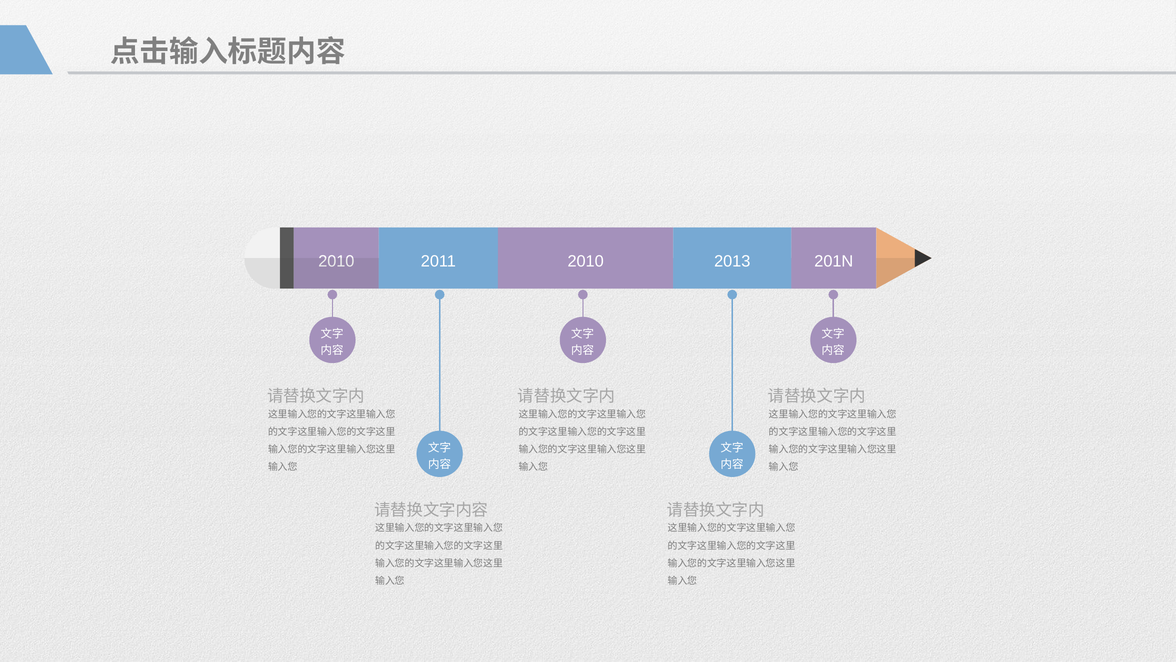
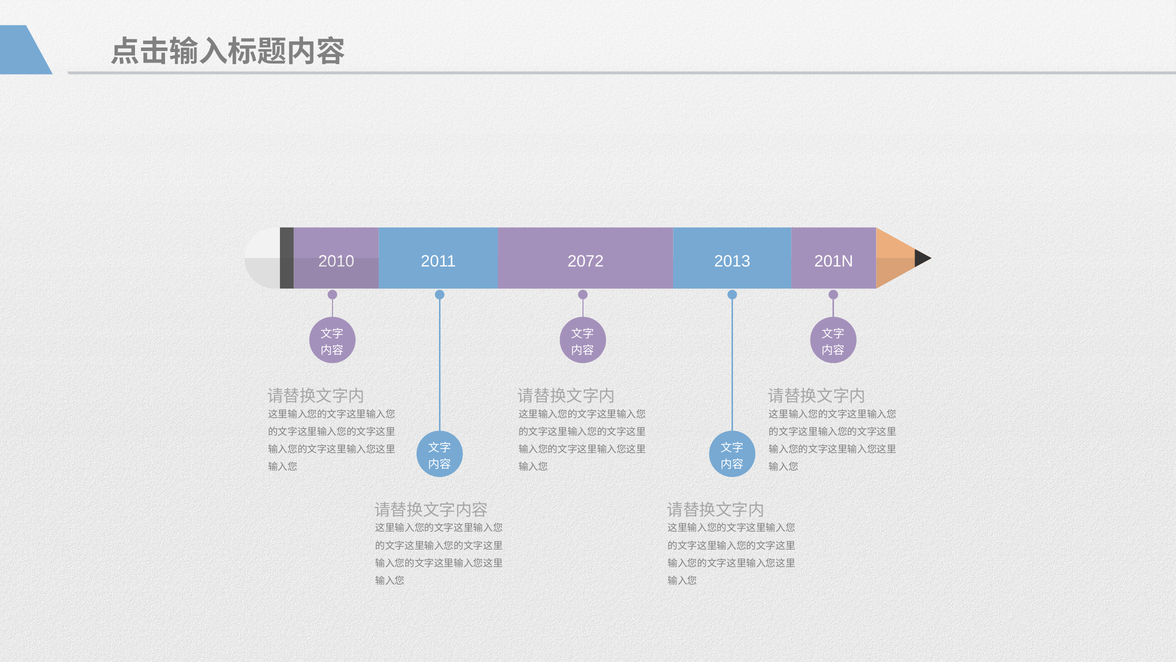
2010: 2010 -> 2072 (586, 261)
